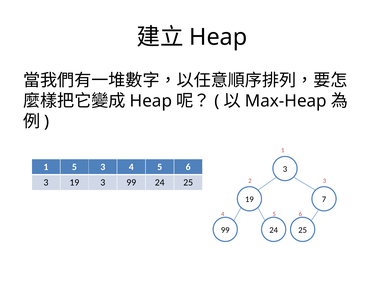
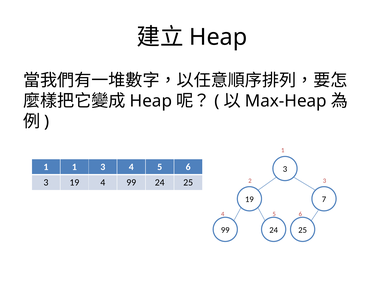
1 5: 5 -> 1 (74, 167)
19 3: 3 -> 4 (103, 183)
